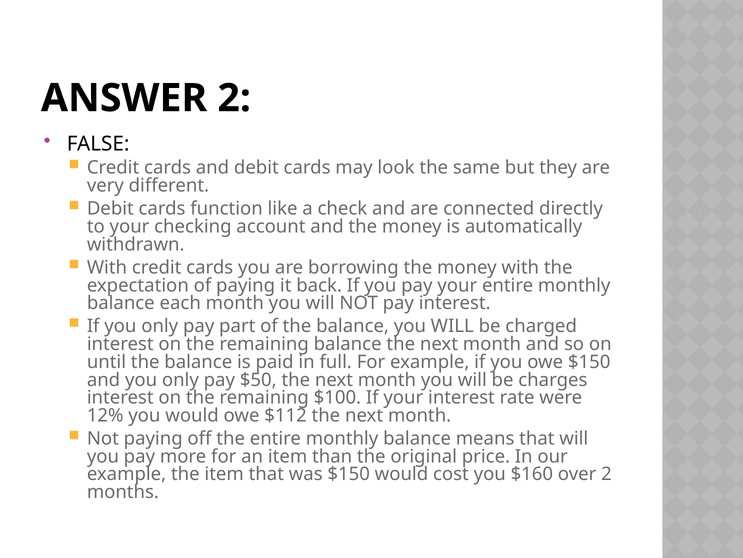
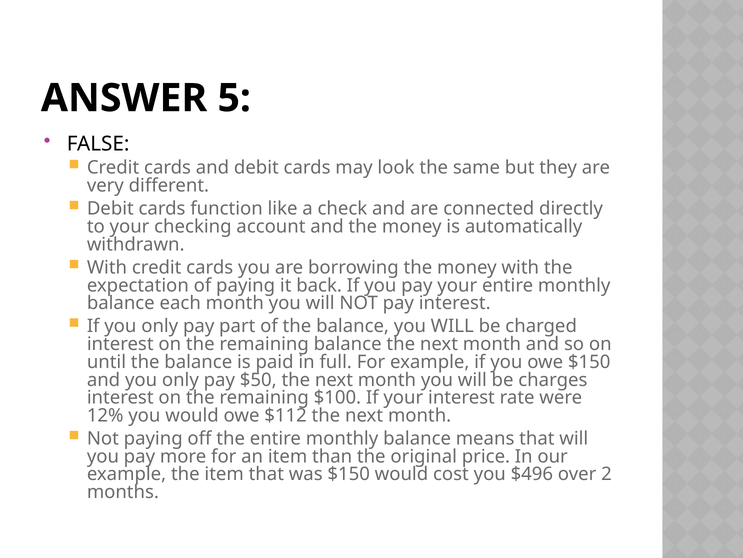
ANSWER 2: 2 -> 5 (234, 98)
$160: $160 -> $496 (532, 474)
